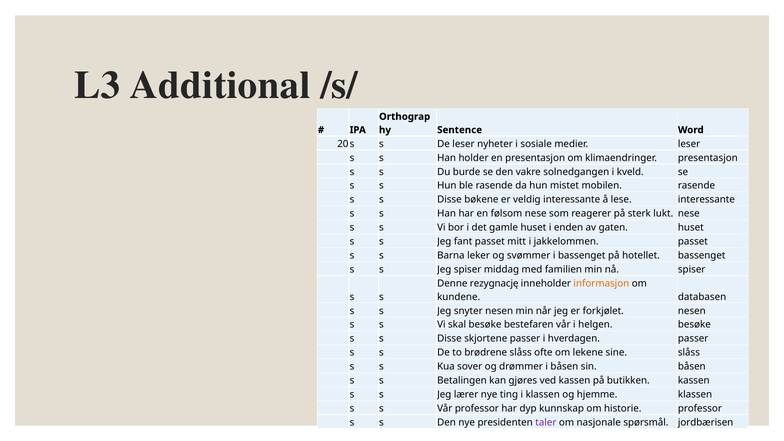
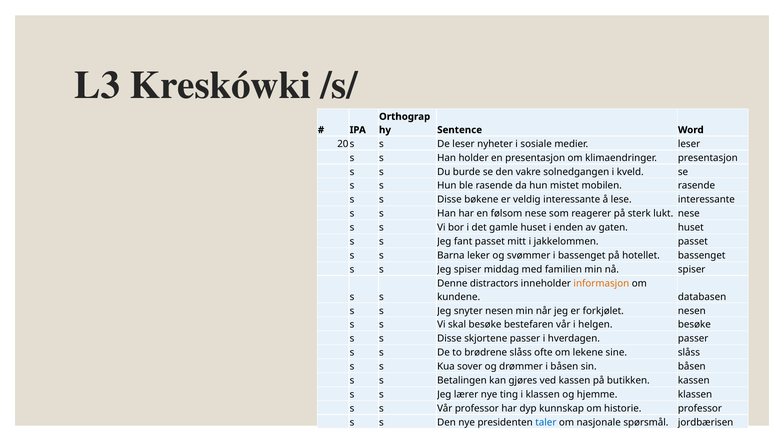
Additional: Additional -> Kreskówki (220, 85)
rezygnację: rezygnację -> distractors (494, 283)
taler colour: purple -> blue (546, 422)
